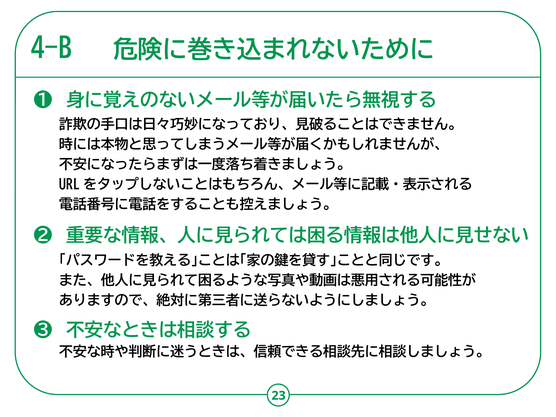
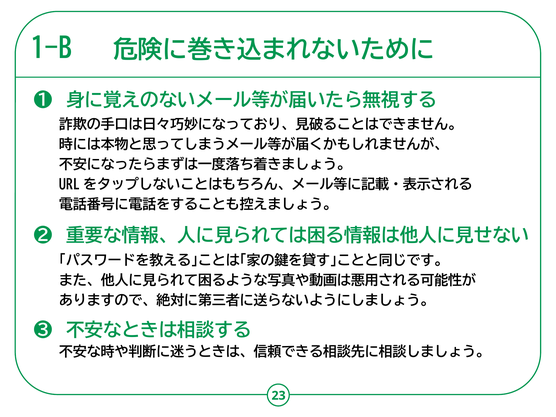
4-B: 4-B -> 1-B (52, 48)
